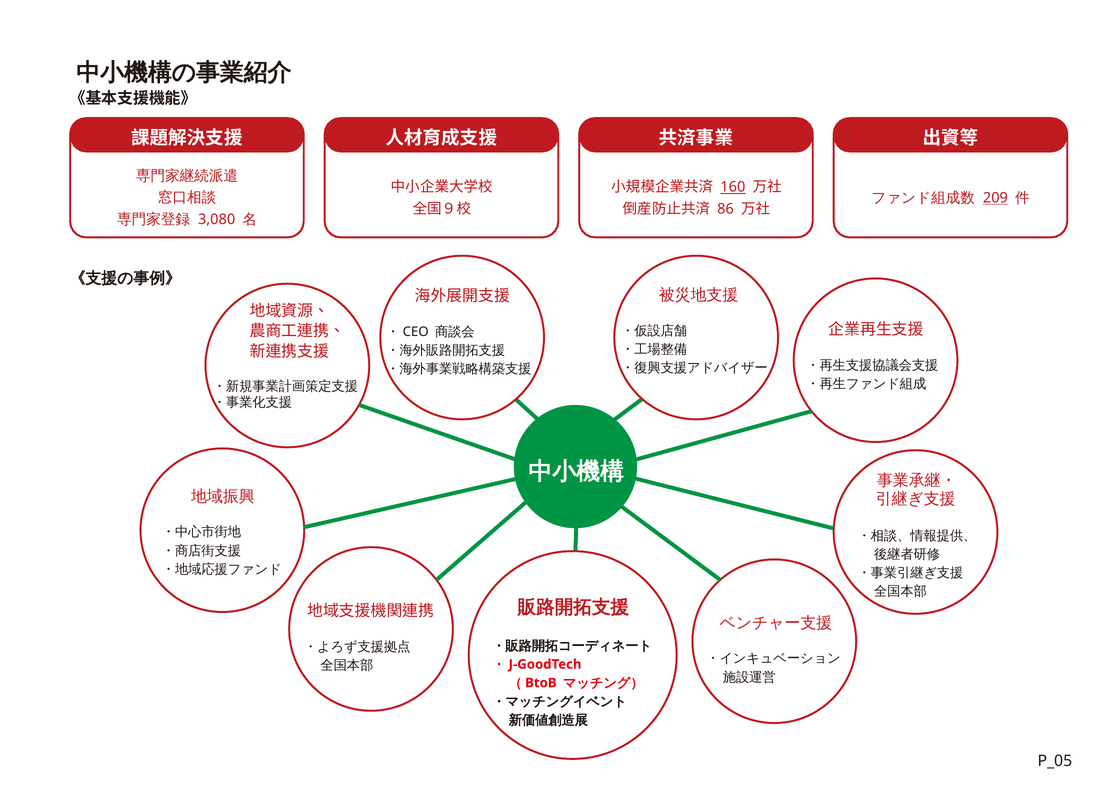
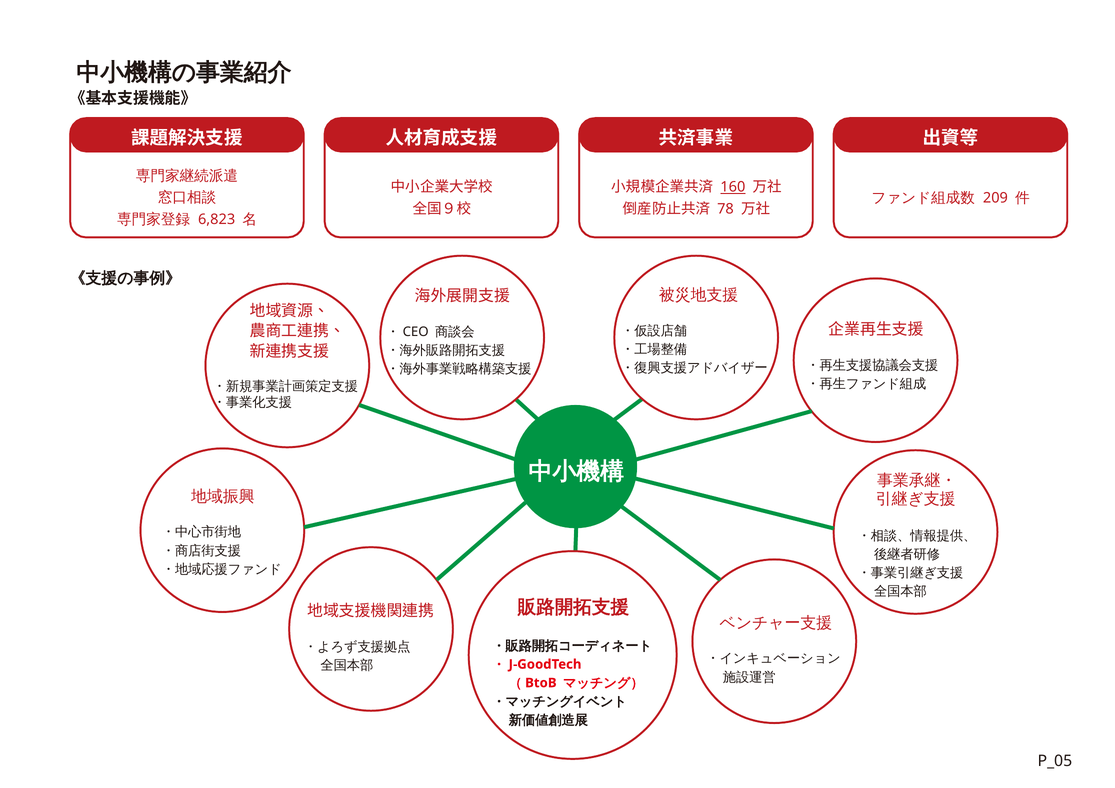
209 underline: present -> none (995, 198)
86: 86 -> 78 (725, 209)
3,080: 3,080 -> 6,823 (217, 220)
